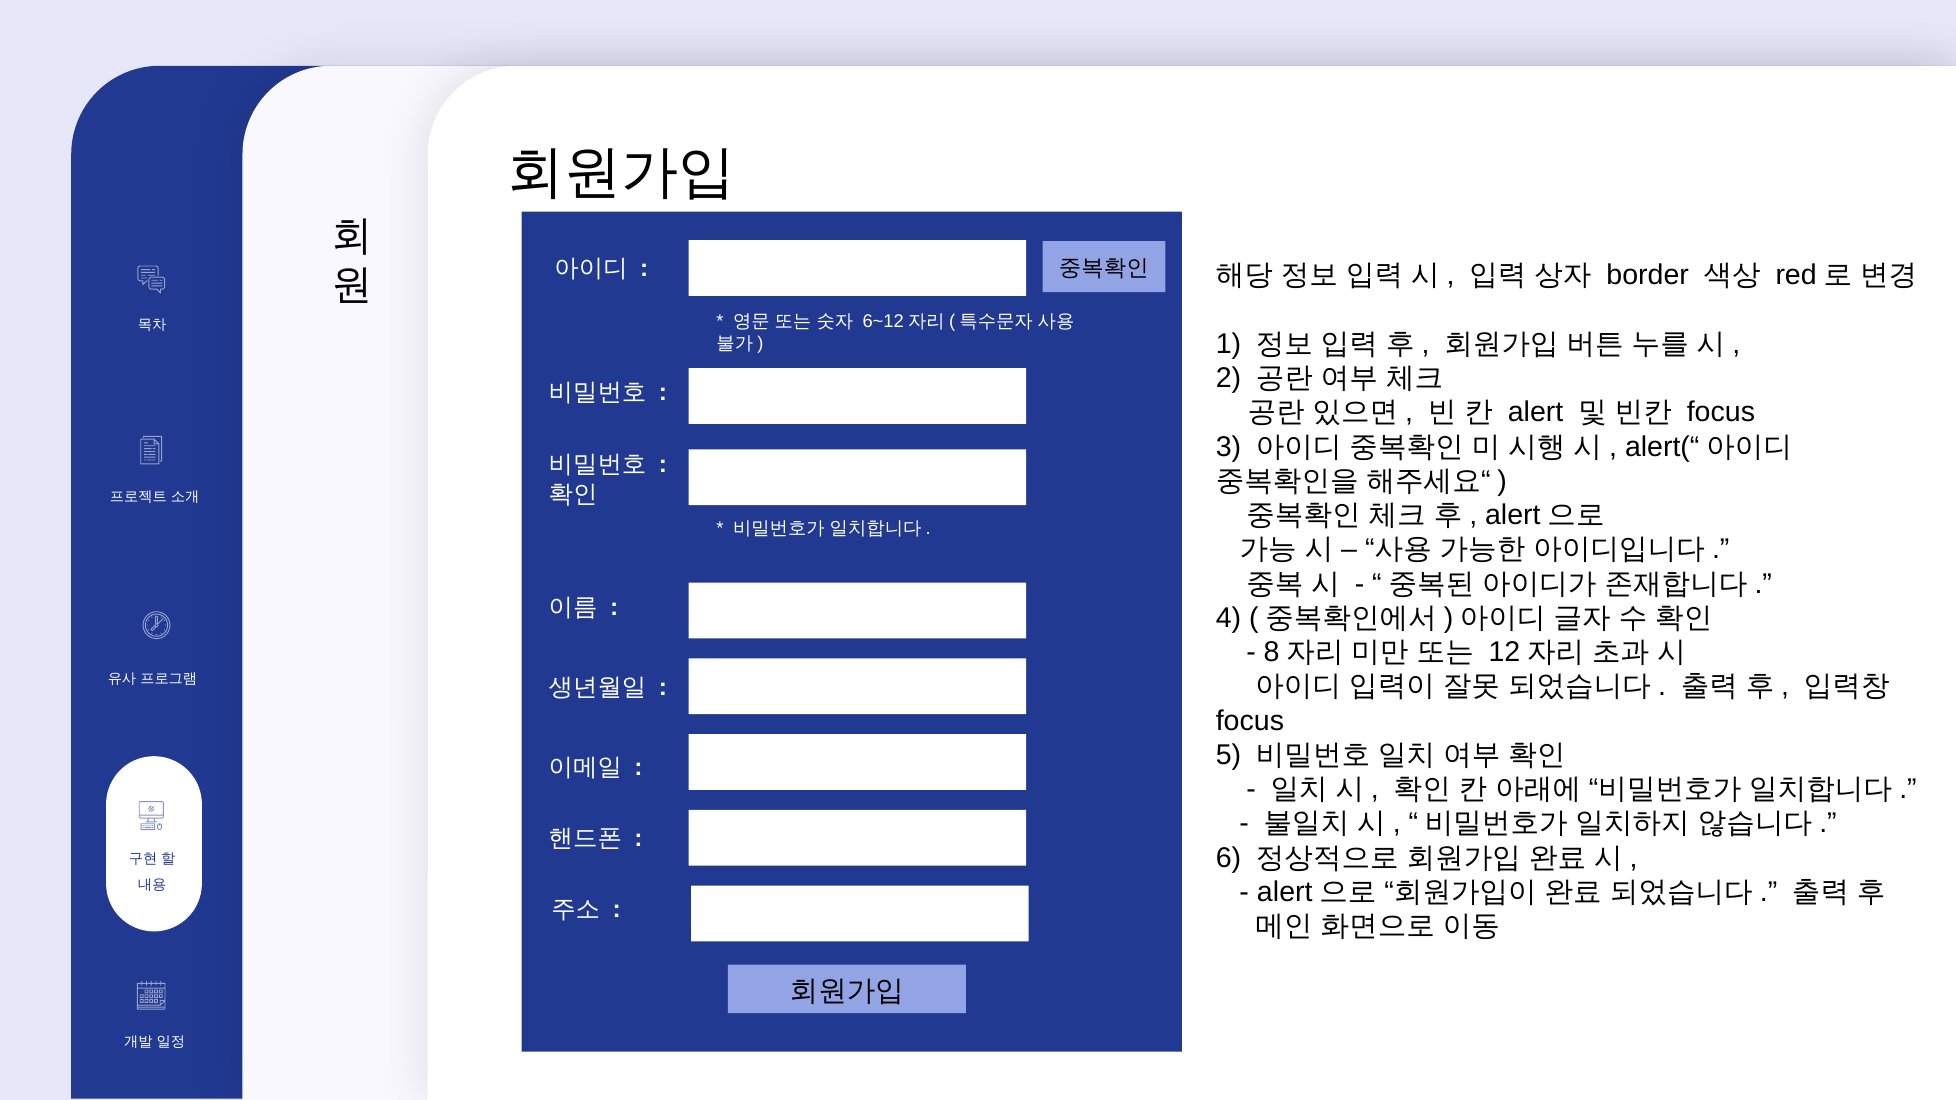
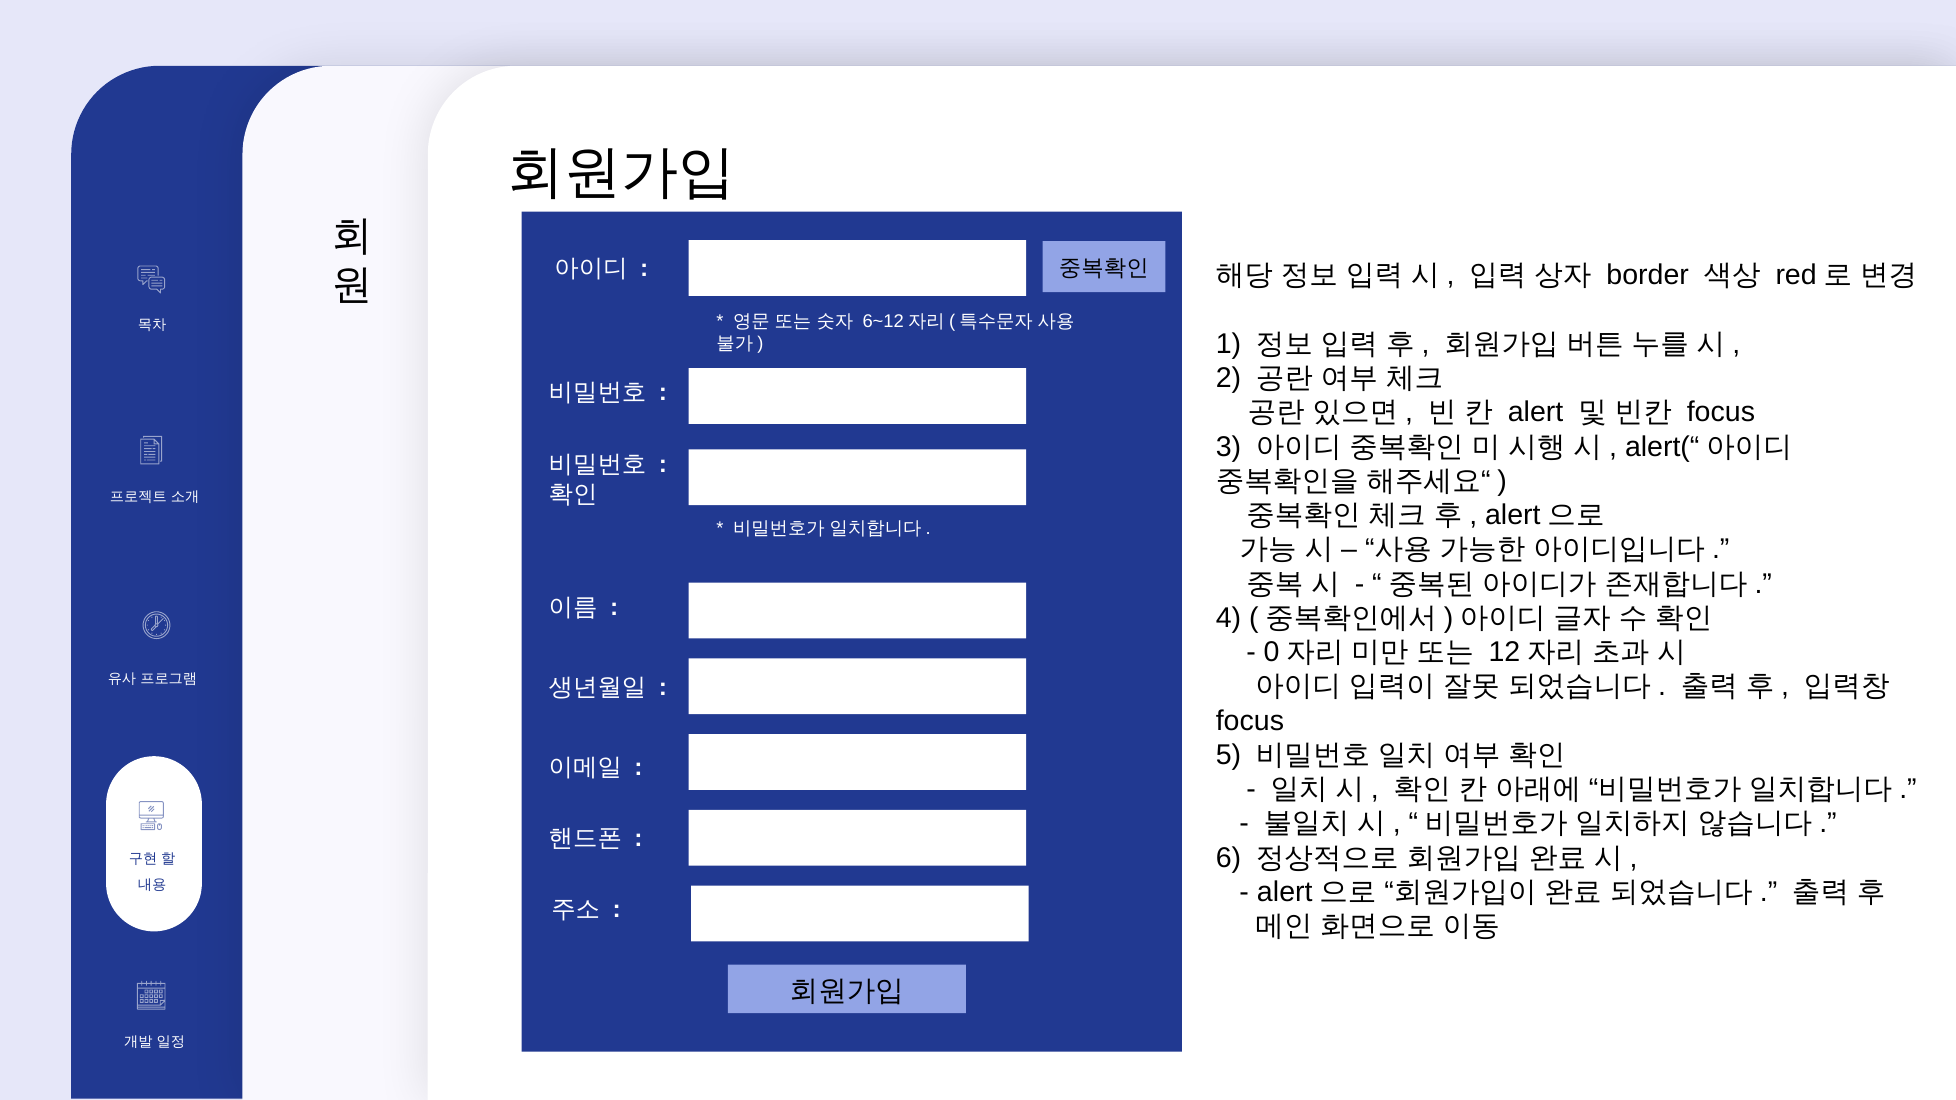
8: 8 -> 0 (1272, 652)
